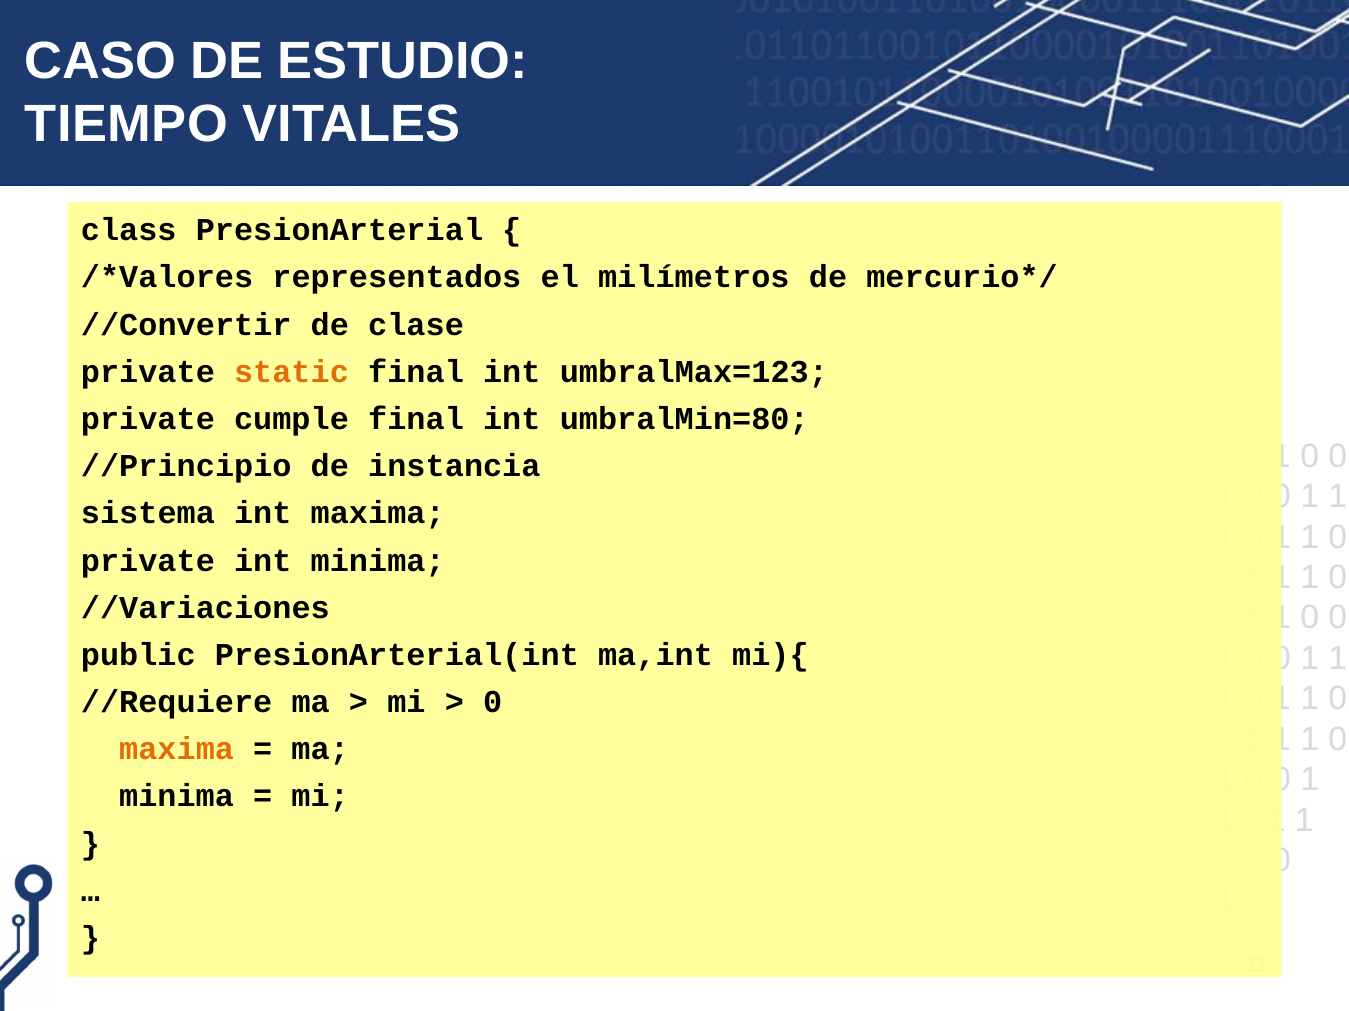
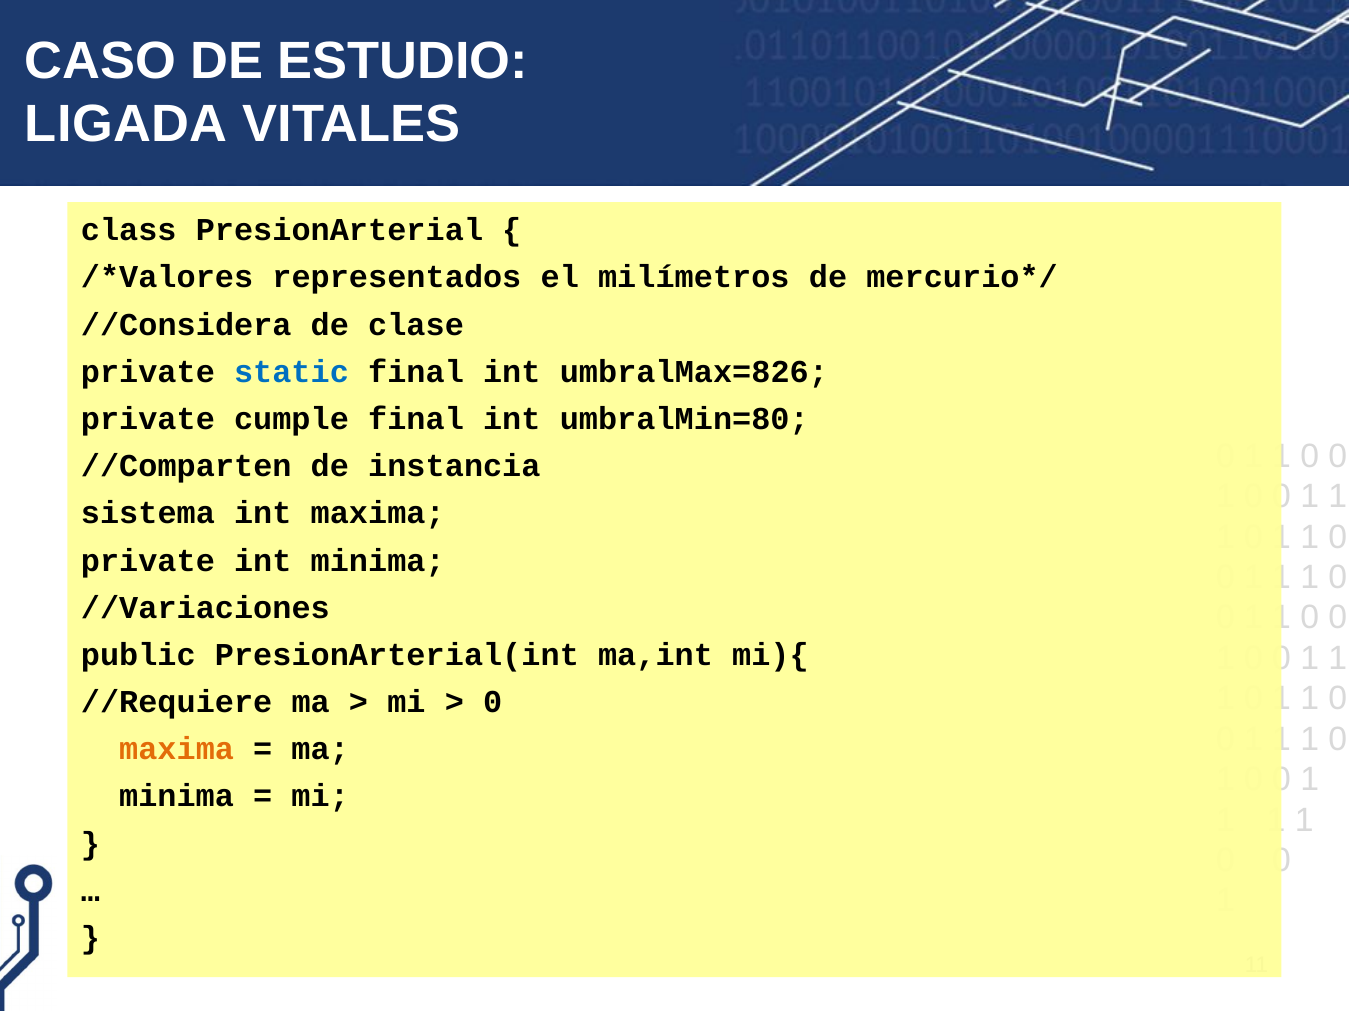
TIEMPO: TIEMPO -> LIGADA (126, 124)
//Convertir: //Convertir -> //Considera (186, 325)
static colour: orange -> blue (291, 372)
umbralMax=123: umbralMax=123 -> umbralMax=826 (694, 372)
//Principio: //Principio -> //Comparten (186, 467)
